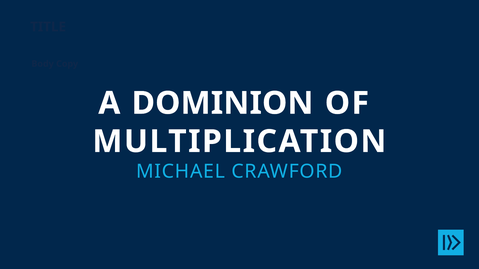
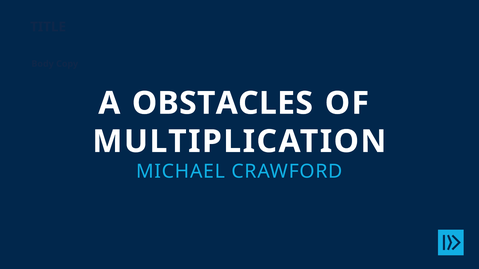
DOMINION: DOMINION -> OBSTACLES (222, 103)
